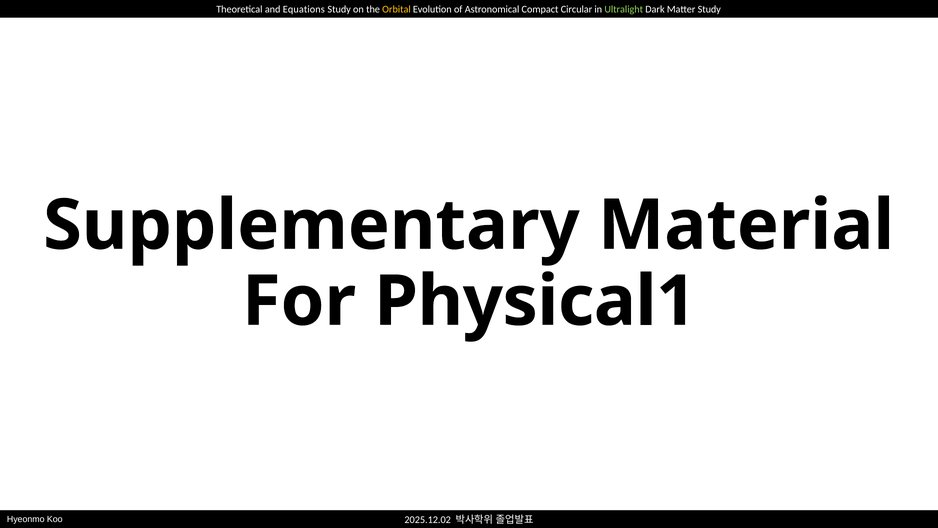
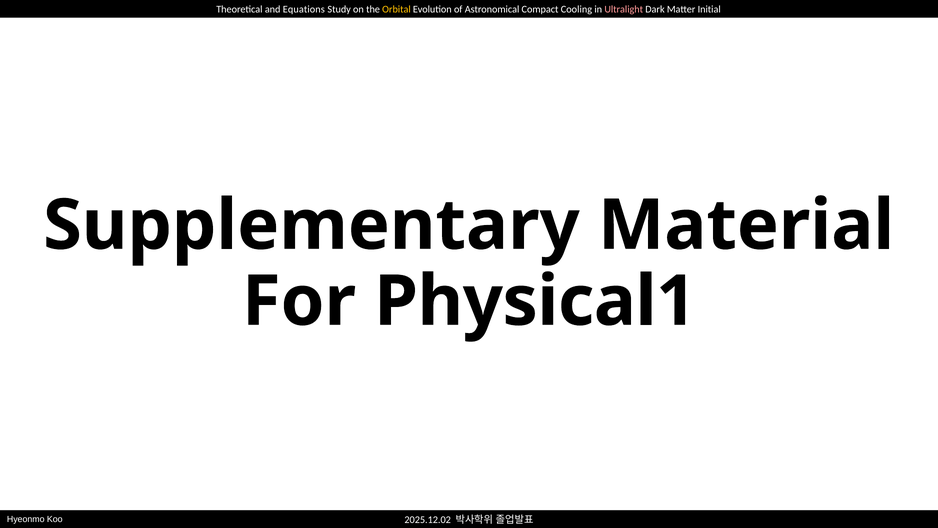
Circular: Circular -> Cooling (576, 10)
Ultralight colour: light green -> pink (624, 10)
Matter Study: Study -> Initial (709, 10)
